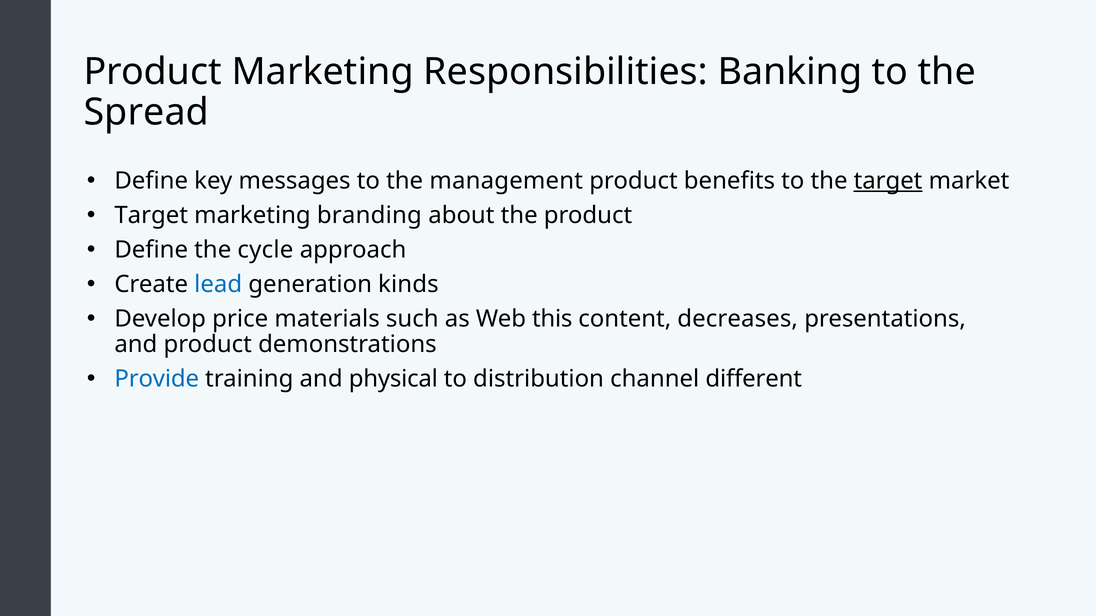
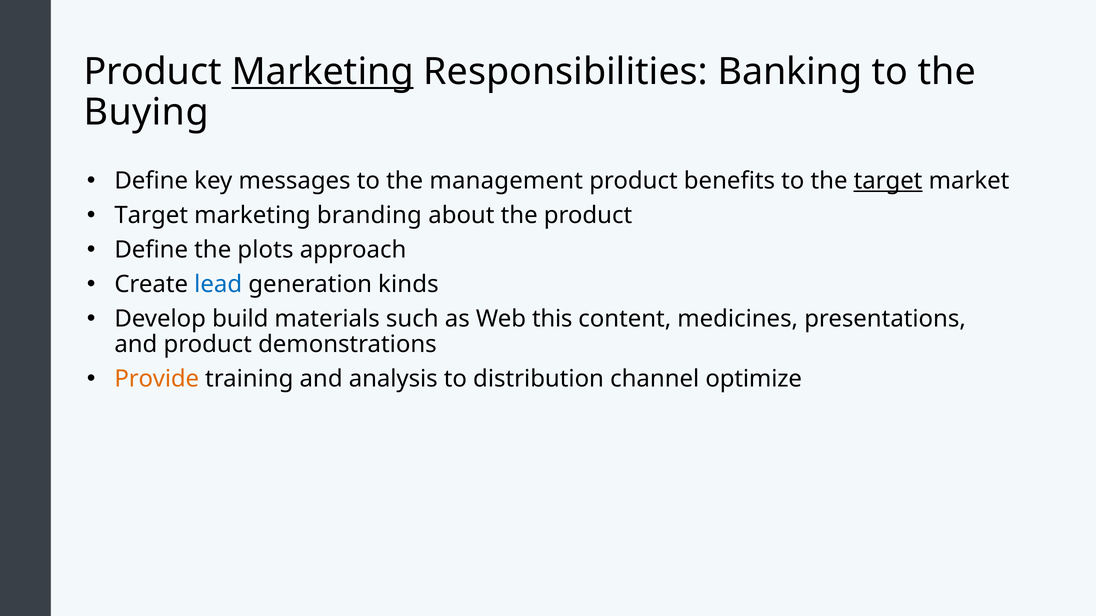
Marketing underline: none -> present (323, 72)
Spread: Spread -> Buying (146, 112)
cycle: cycle -> plots (265, 250)
price: price -> build (240, 319)
decreases: decreases -> medicines (738, 319)
Provide colour: blue -> orange (157, 379)
physical: physical -> analysis (393, 379)
different: different -> optimize (754, 379)
